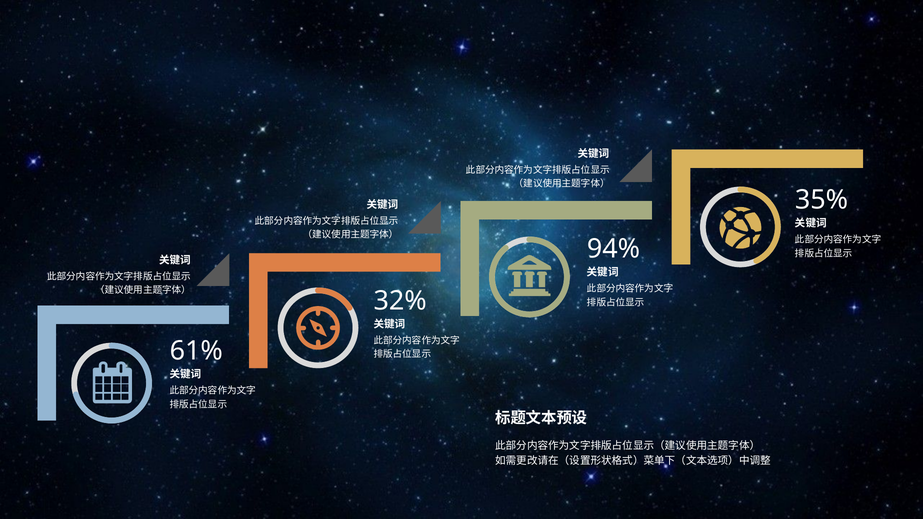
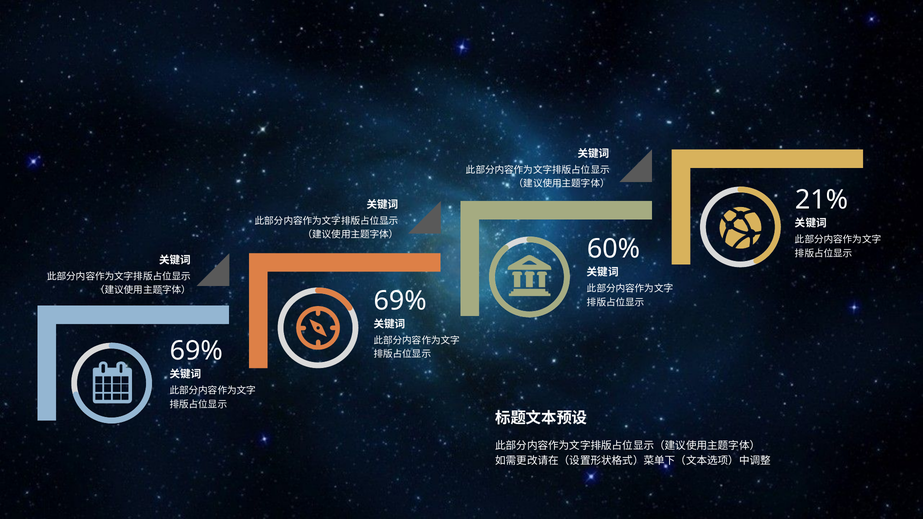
35%: 35% -> 21% (822, 200)
94%: 94% -> 60% (613, 249)
32%: 32% -> 69% (400, 301)
61%: 61% -> 69% (196, 351)
